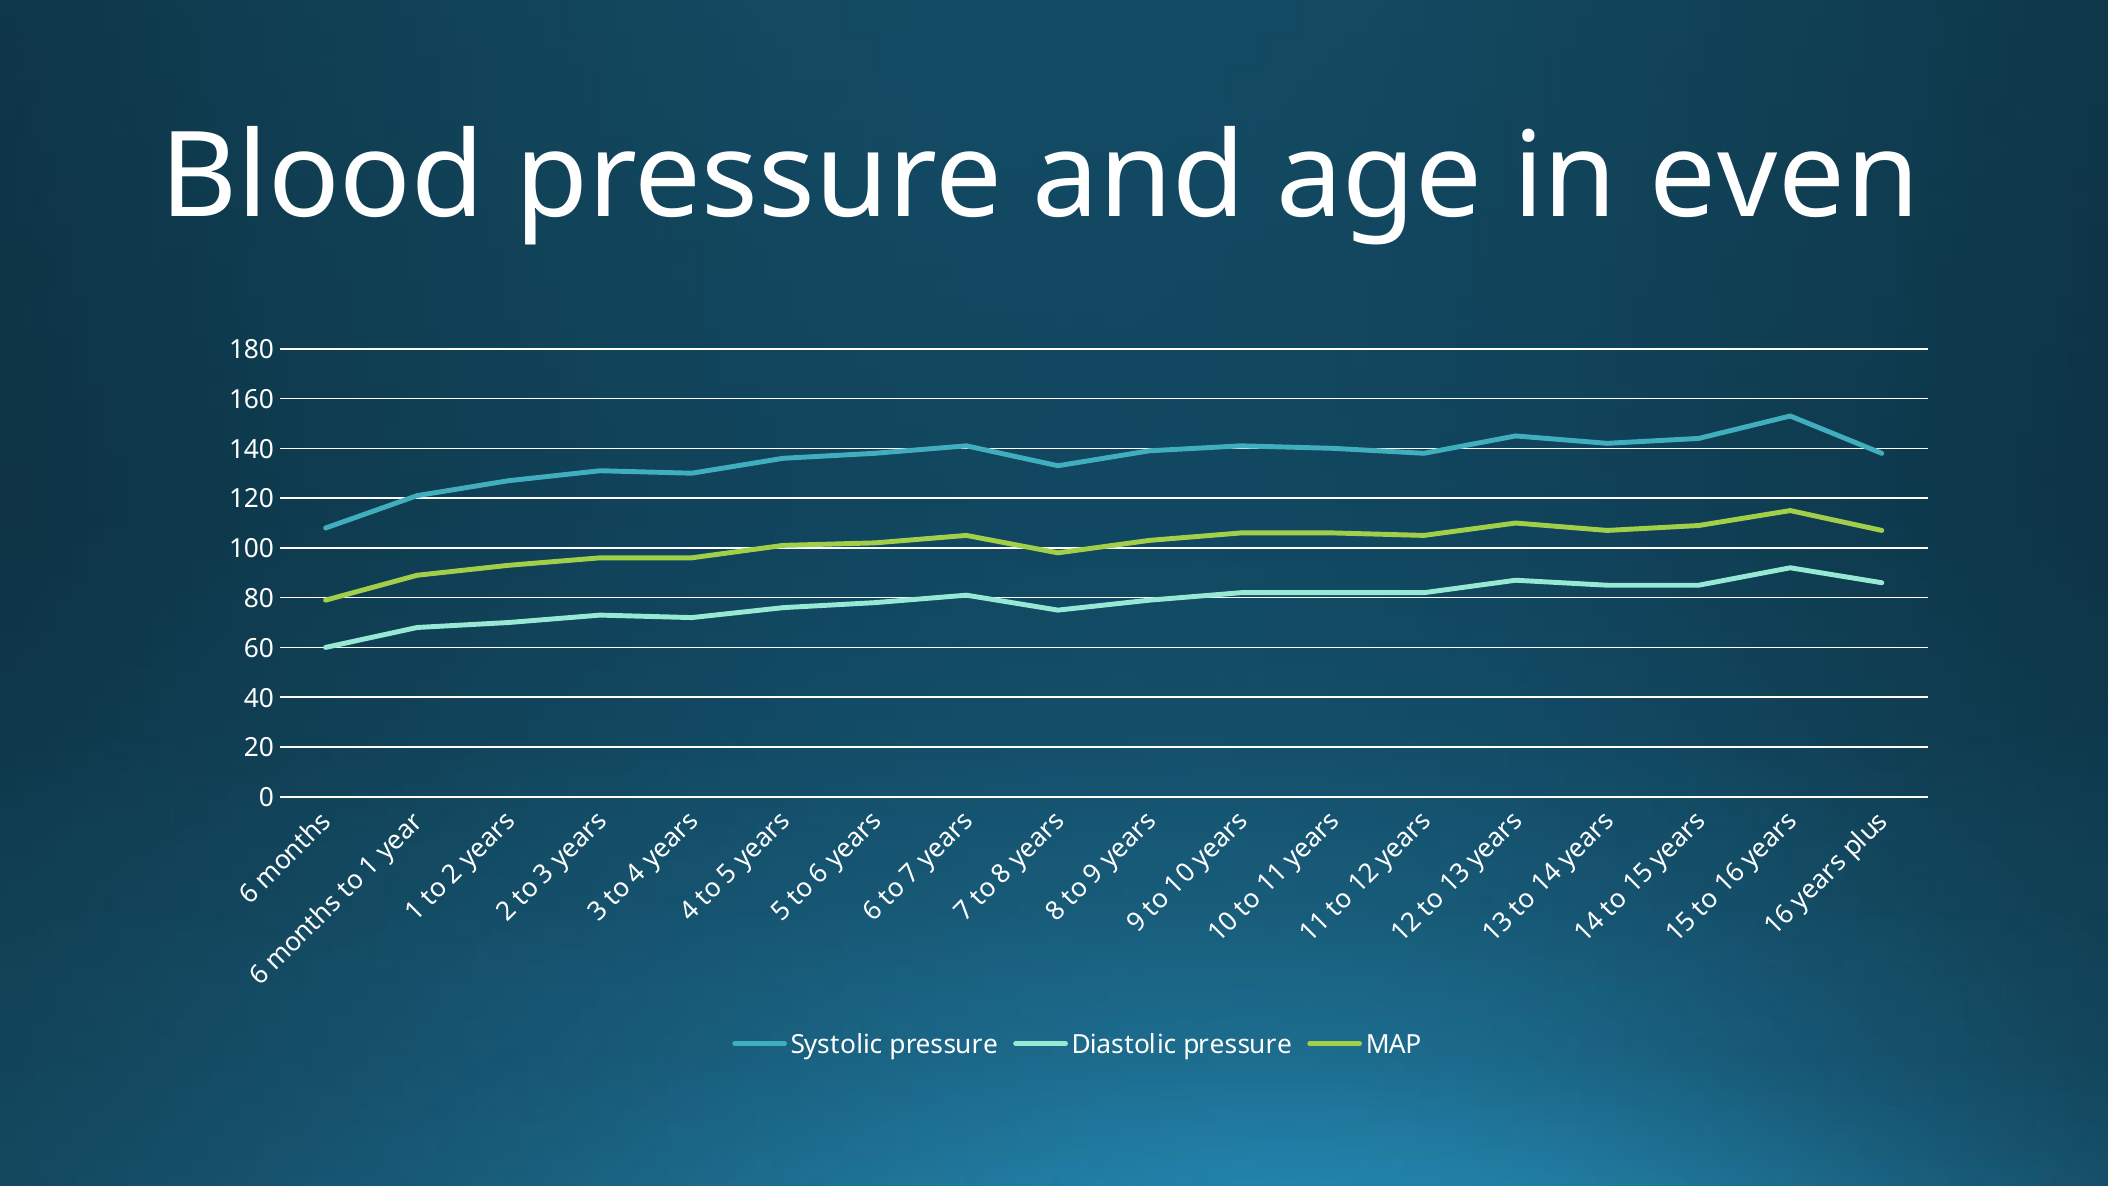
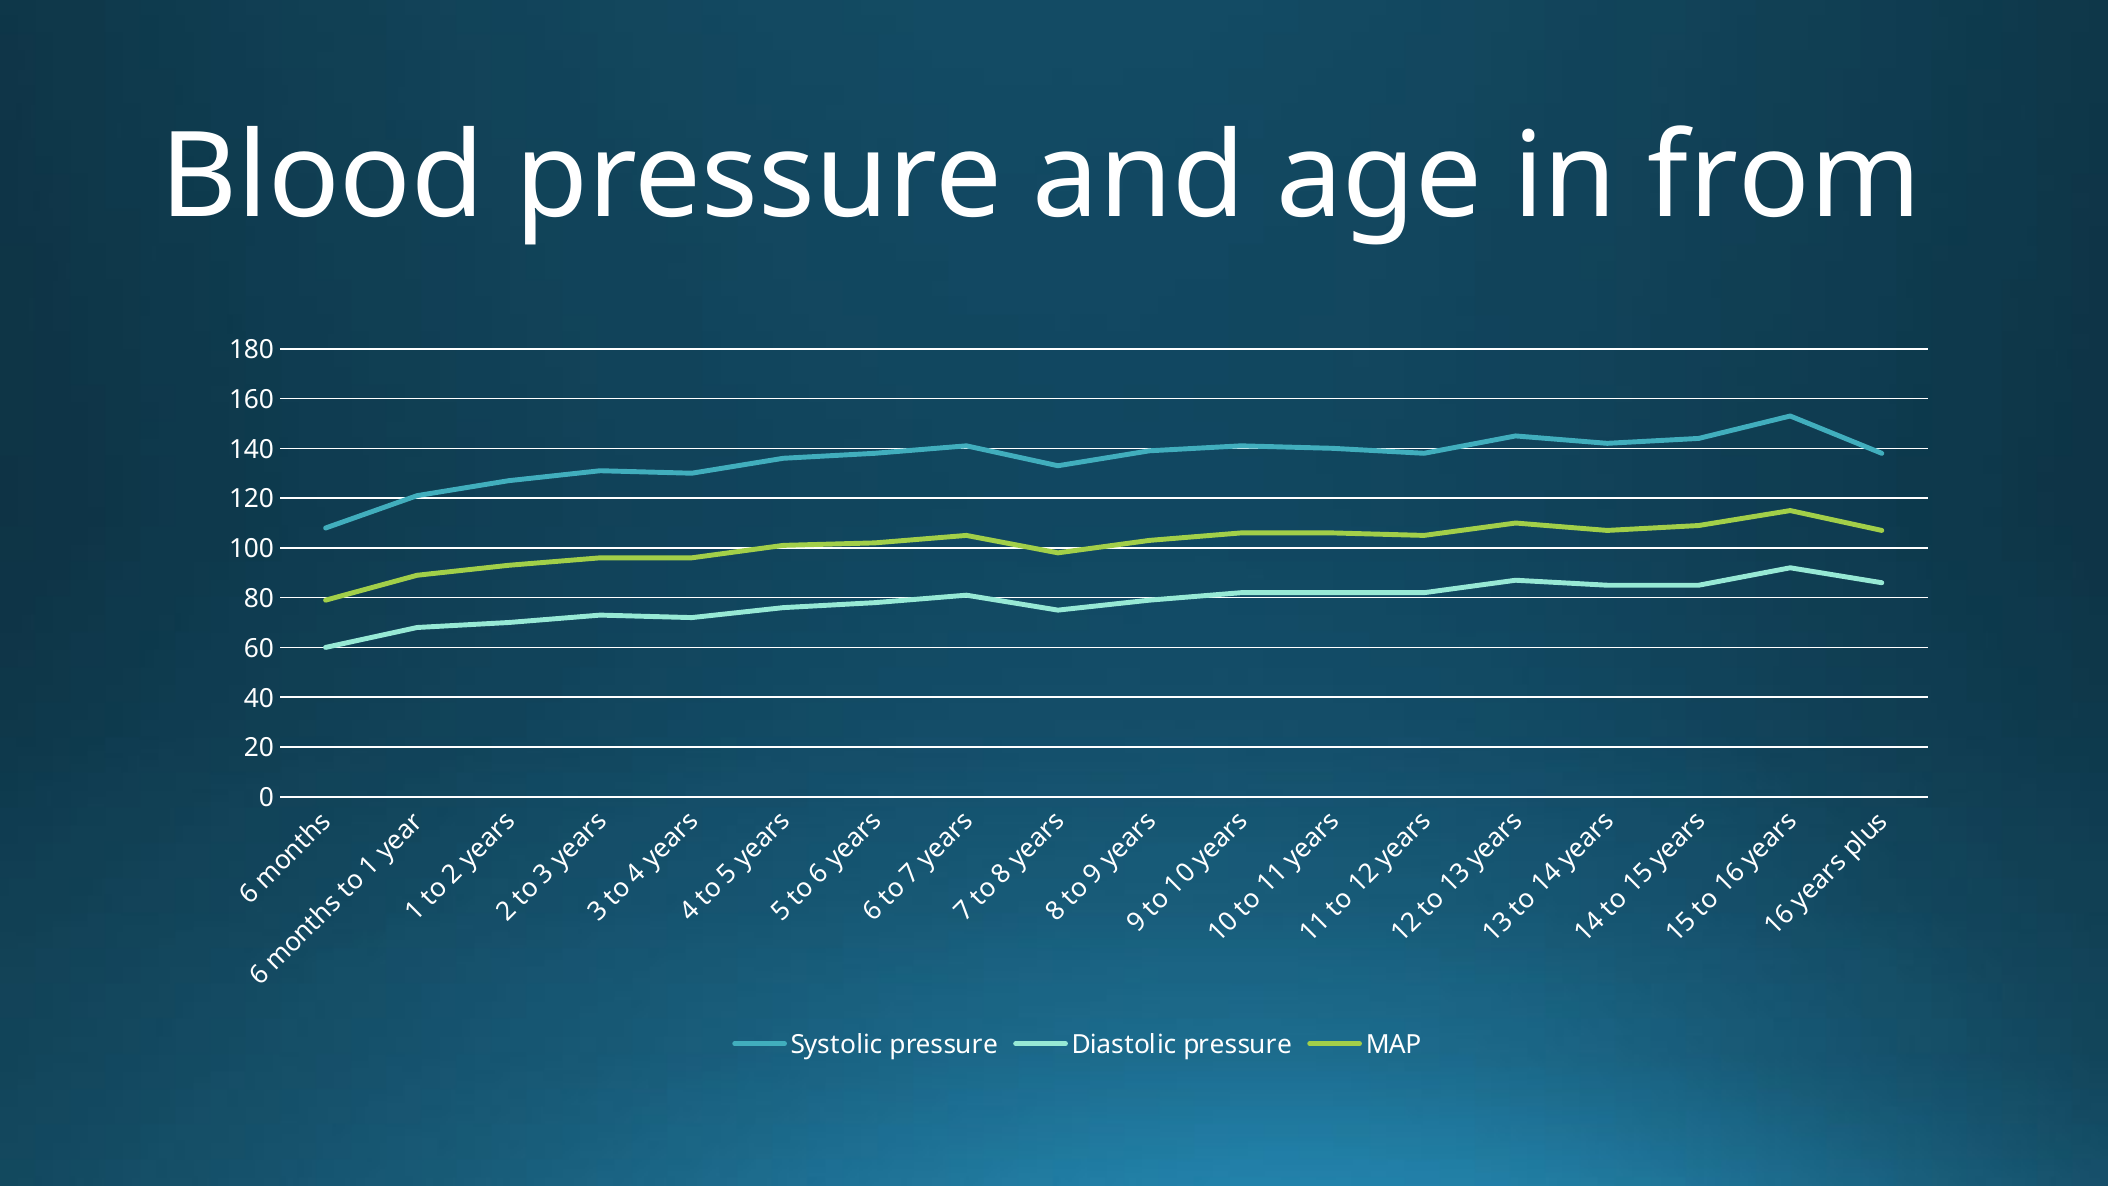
even: even -> from (1785, 177)
